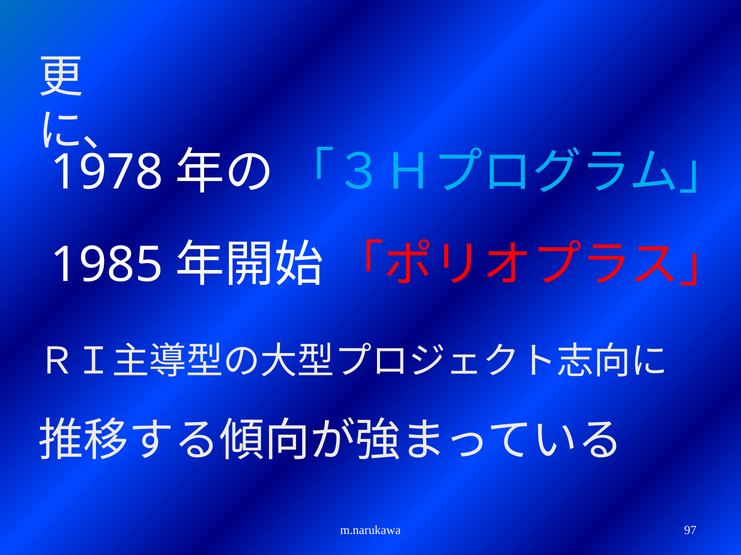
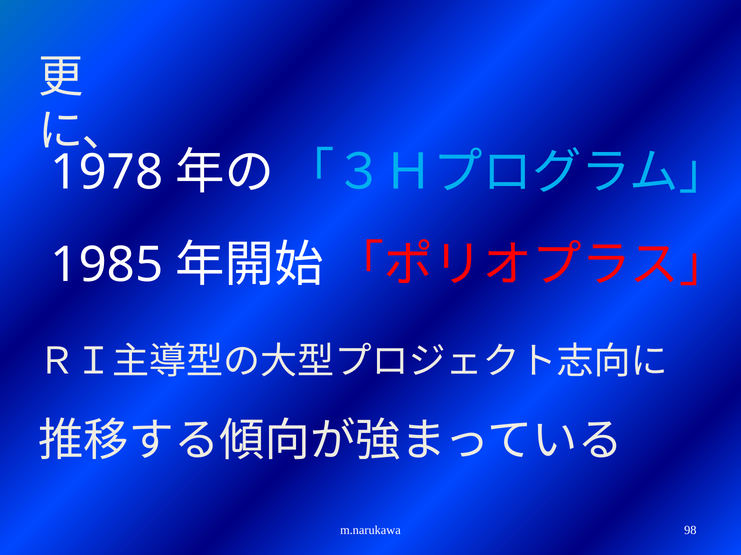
97: 97 -> 98 (690, 531)
